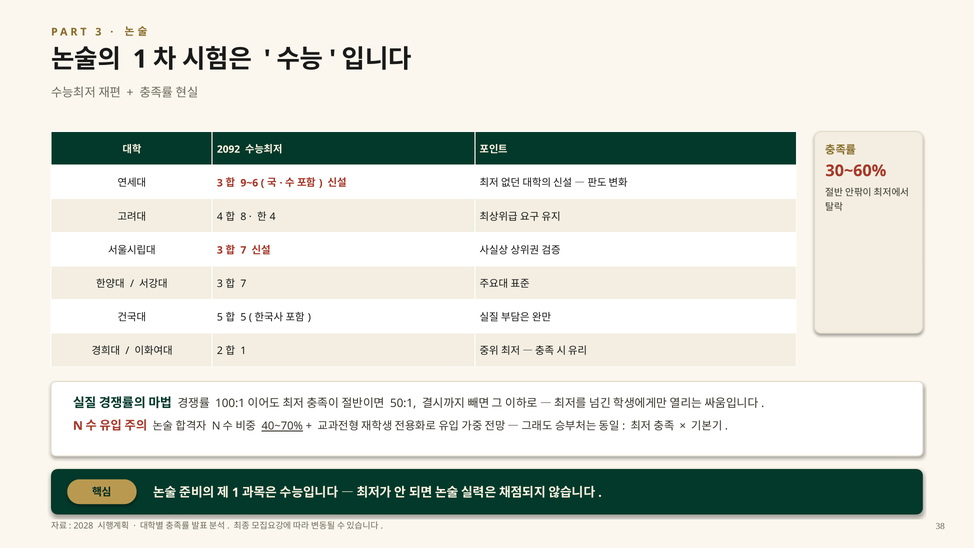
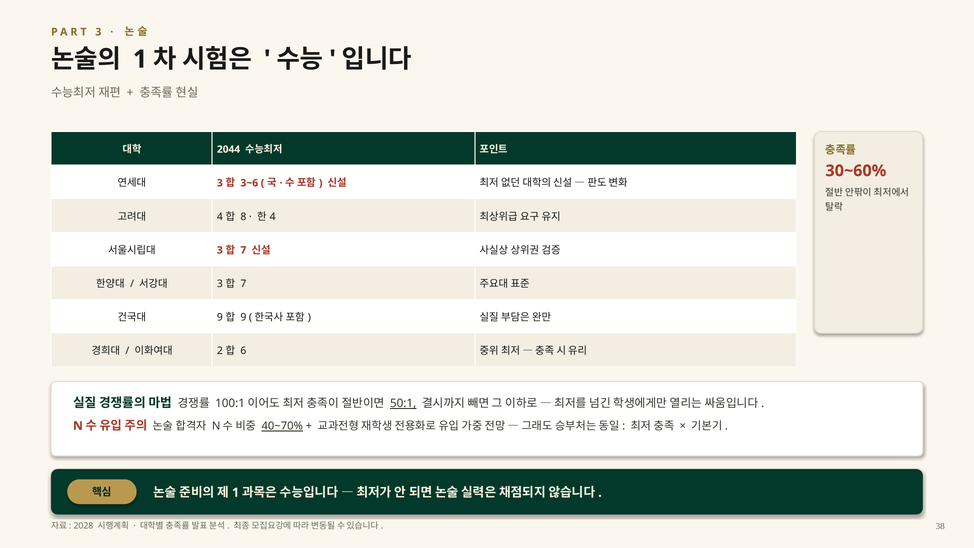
2092: 2092 -> 2044 (229, 149)
9~6: 9~6 -> 3~6 (249, 183)
5: 5 -> 9 (220, 317)
5: 5 -> 9 (243, 317)
1: 1 -> 6 (243, 351)
50:1 underline: none -> present (403, 403)
